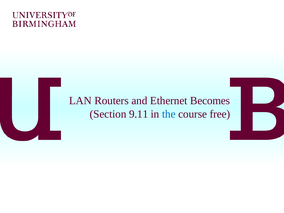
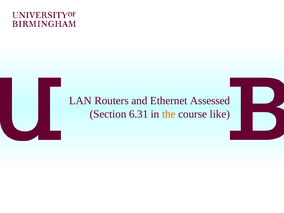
Becomes: Becomes -> Assessed (210, 101)
9.11: 9.11 -> 6.31 (139, 114)
the colour: blue -> orange (169, 114)
free: free -> like (220, 114)
